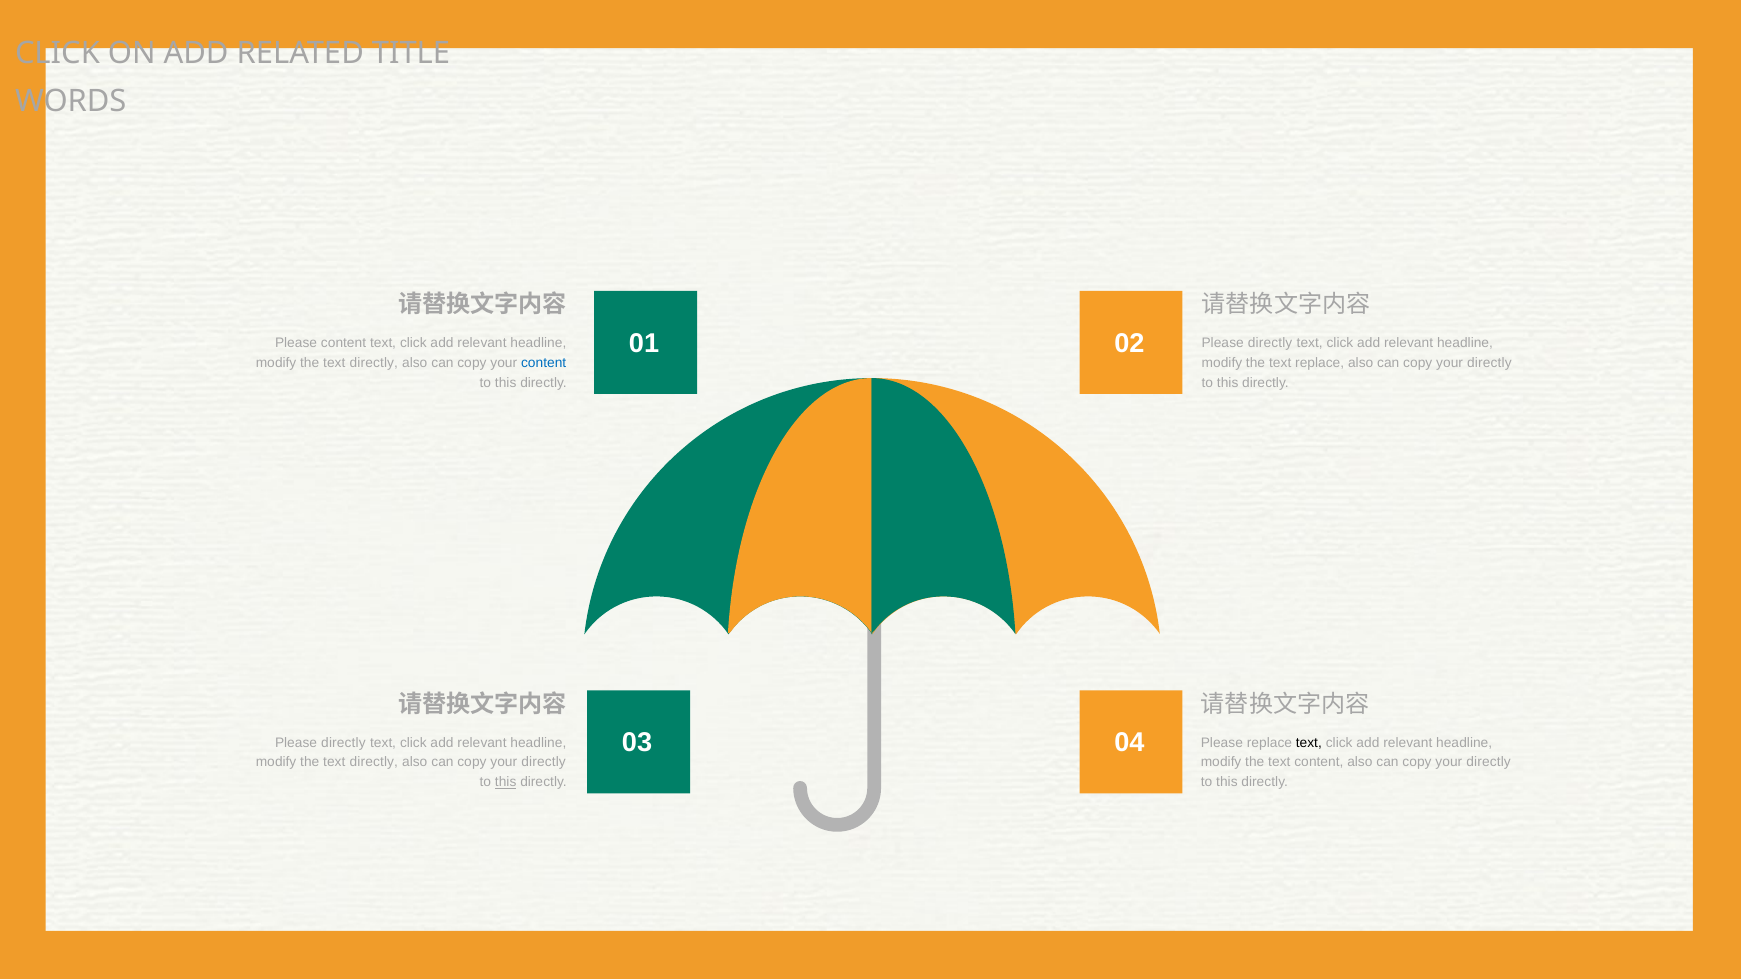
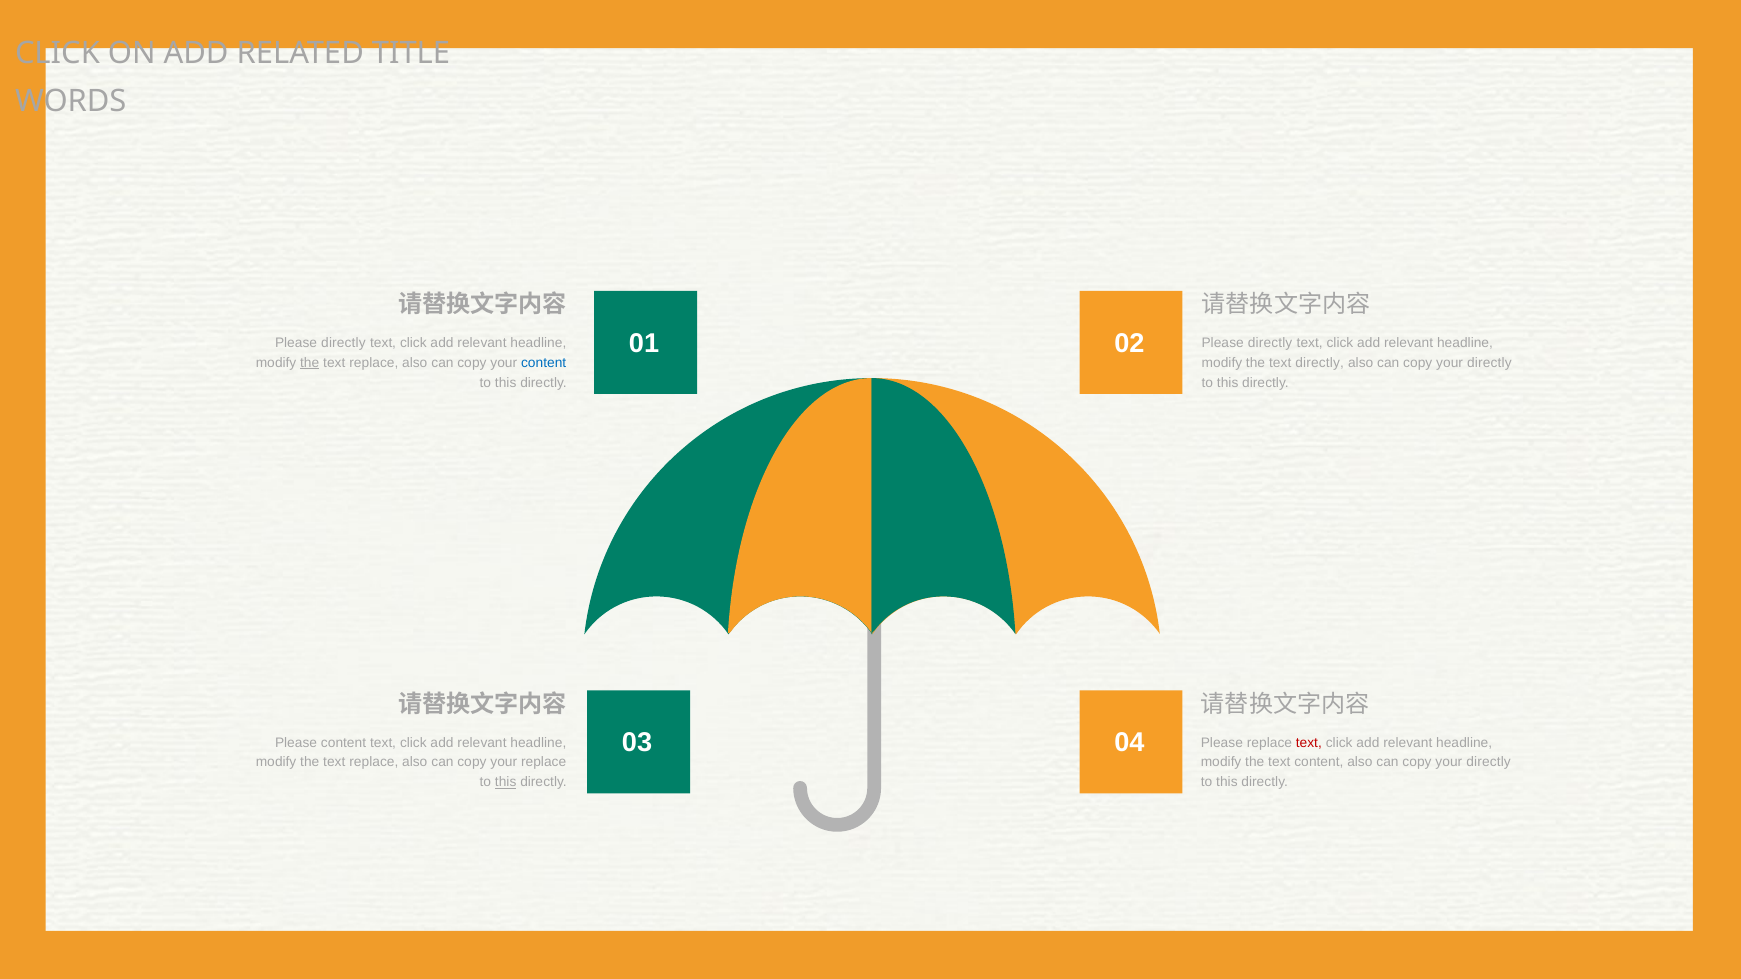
content: content -> directly (343, 343)
the underline: none -> present (310, 363)
directly: directly -> replace (374, 363)
text replace: replace -> directly (1320, 363)
directly: directly -> content (344, 743)
text colour: black -> red (1309, 743)
directly: directly -> replace (374, 763)
directly: directly -> replace (544, 763)
